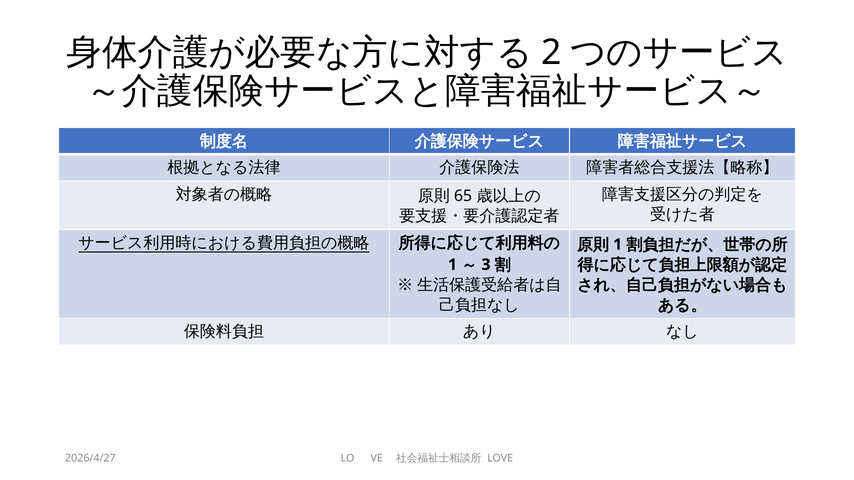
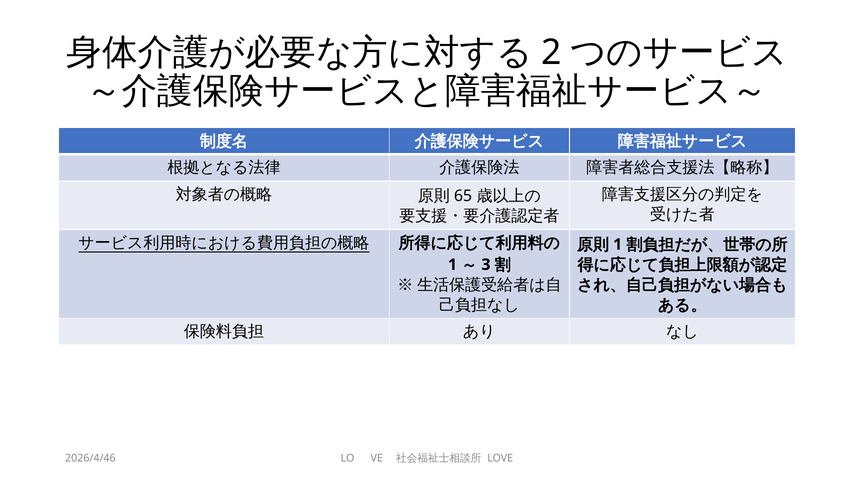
2026/4/27: 2026/4/27 -> 2026/4/46 (90, 459)
